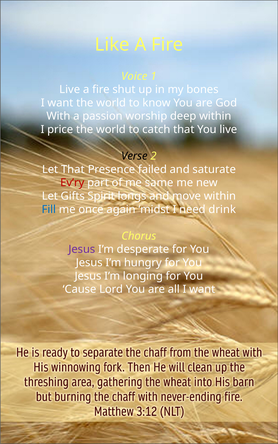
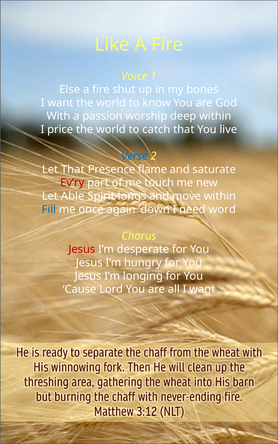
Live: Live -> Else (70, 90)
Verse colour: black -> blue (135, 156)
failed: failed -> flame (153, 170)
same: same -> touch (159, 183)
Gifts: Gifts -> Able (73, 196)
midst: midst -> down (154, 210)
drink: drink -> word (222, 210)
Jesus colour: purple -> red (82, 250)
